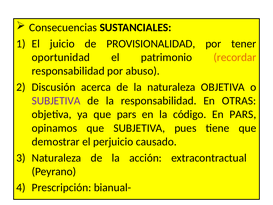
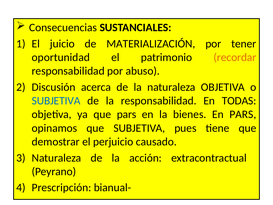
PROVISIONALIDAD: PROVISIONALIDAD -> MATERIALIZACIÓN (151, 44)
SUBJETIVA colour: purple -> blue (56, 101)
OTRAS: OTRAS -> TODAS (239, 101)
código: código -> bienes (190, 114)
